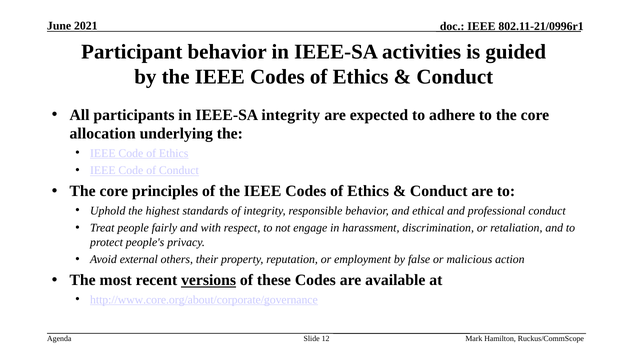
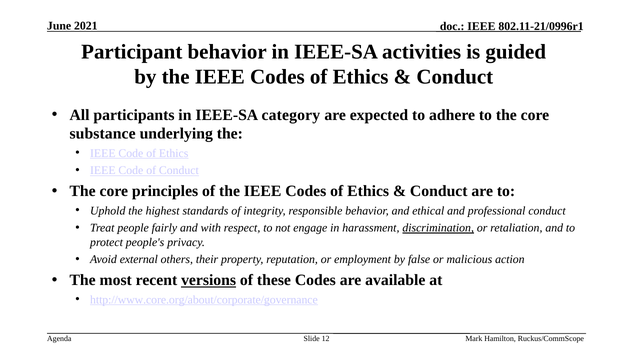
IEEE-SA integrity: integrity -> category (291, 115)
allocation: allocation -> substance (103, 134)
discrimination underline: none -> present (438, 228)
